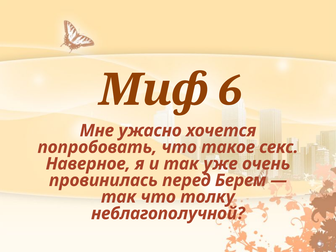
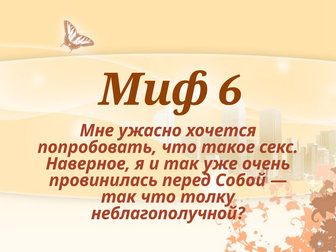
Берем: Берем -> Собой (240, 180)
